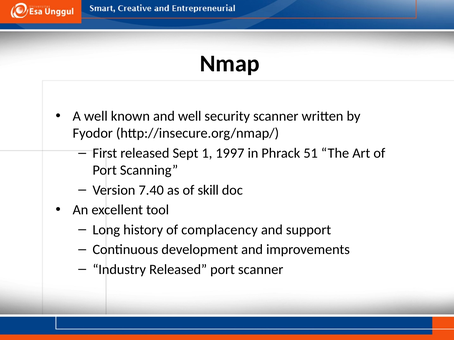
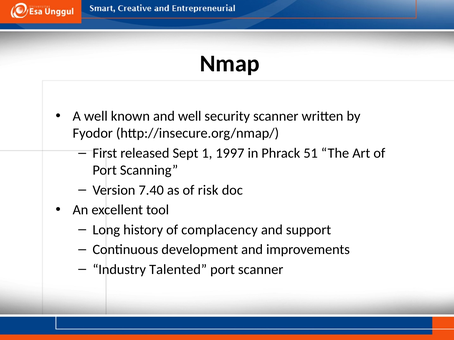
skill: skill -> risk (208, 190)
Industry Released: Released -> Talented (178, 270)
